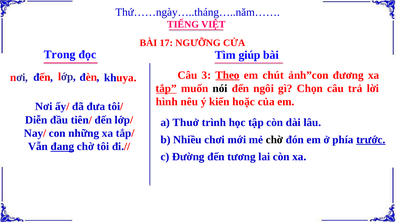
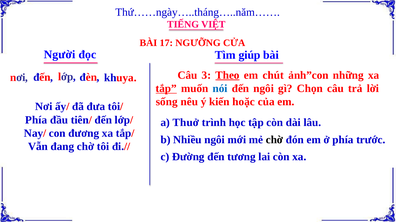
Trong: Trong -> Người (60, 55)
đương: đương -> những (348, 75)
nói colour: black -> blue (220, 89)
hình: hình -> sống (167, 102)
Diễn: Diễn -> Phía (36, 120)
những: những -> đương (84, 133)
Nhiều chơi: chơi -> ngôi (215, 140)
trước underline: present -> none (371, 140)
đang underline: present -> none (62, 147)
